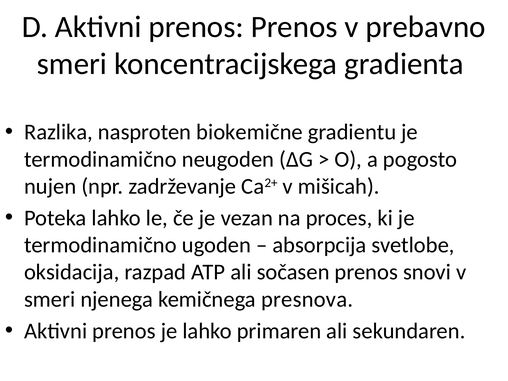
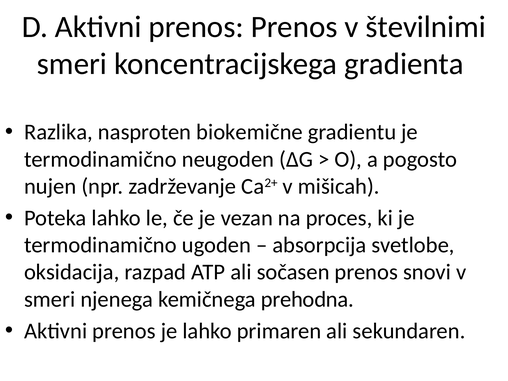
prebavno: prebavno -> številnimi (426, 27)
presnova: presnova -> prehodna (307, 299)
